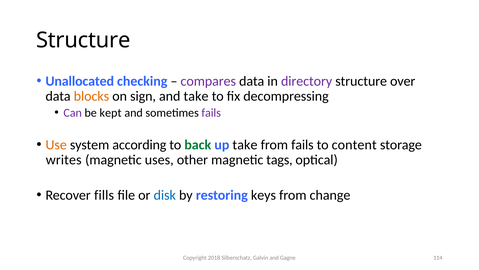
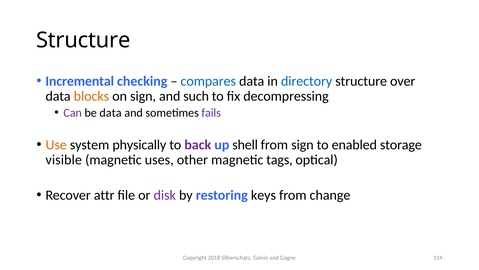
Unallocated: Unallocated -> Incremental (80, 81)
compares colour: purple -> blue (208, 81)
directory colour: purple -> blue (307, 81)
and take: take -> such (196, 96)
be kept: kept -> data (111, 113)
according: according -> physically (139, 145)
back colour: green -> purple (198, 145)
up take: take -> shell (245, 145)
from fails: fails -> sign (302, 145)
content: content -> enabled (354, 145)
writes: writes -> visible (64, 160)
fills: fills -> attr (104, 195)
disk colour: blue -> purple (165, 195)
